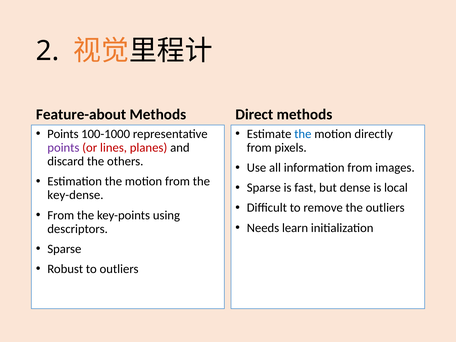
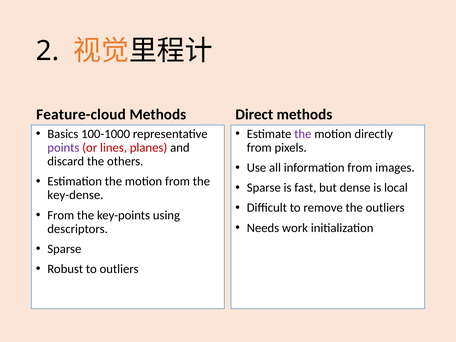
Feature-about: Feature-about -> Feature-cloud (81, 114)
Points: Points -> Basics (63, 134)
the colour: blue -> purple (303, 134)
learn: learn -> work (295, 228)
